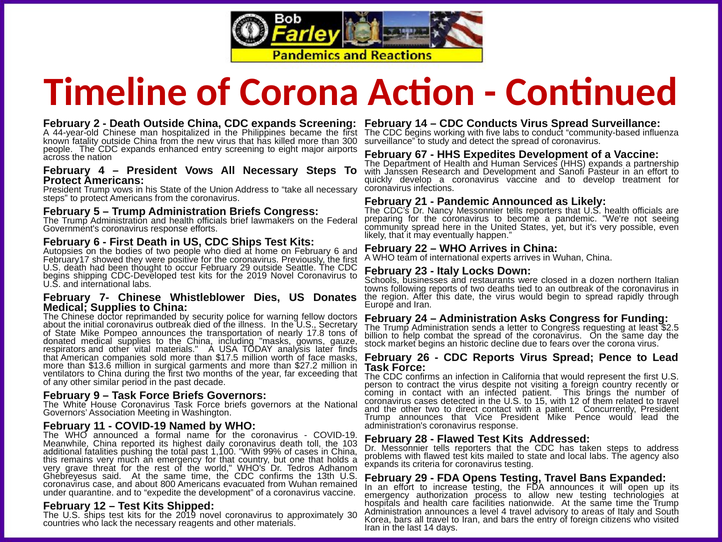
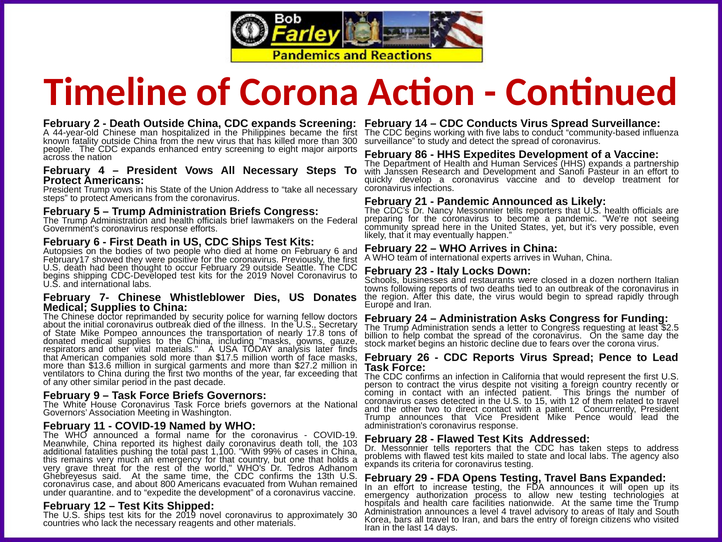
67: 67 -> 86 (421, 154)
